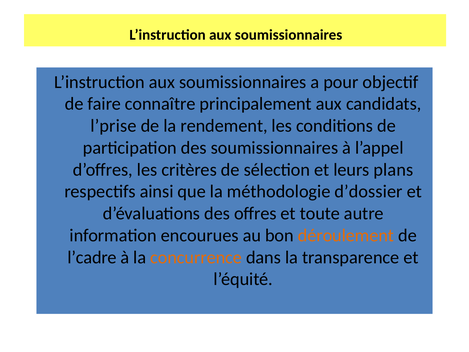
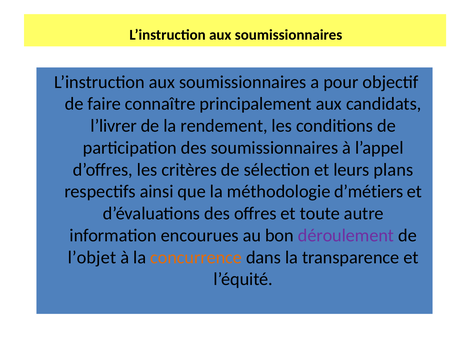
l’prise: l’prise -> l’livrer (114, 126)
d’dossier: d’dossier -> d’métiers (369, 191)
déroulement colour: orange -> purple (346, 235)
l’cadre: l’cadre -> l’objet (92, 257)
